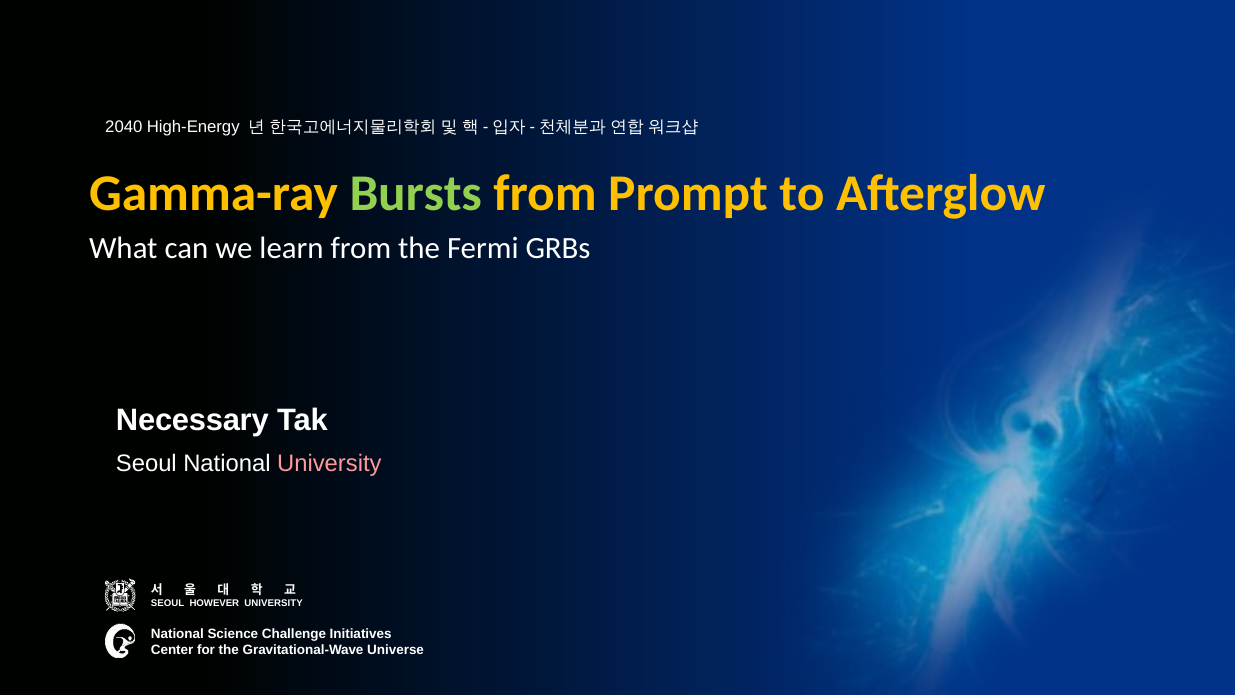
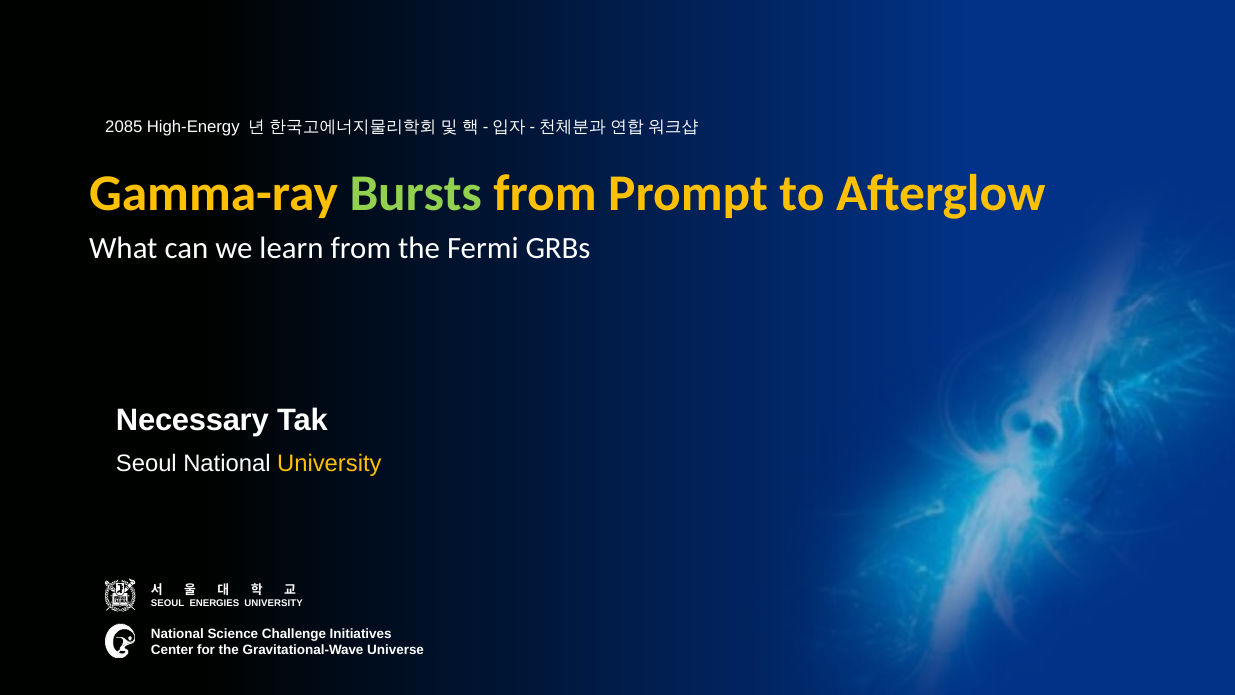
2040: 2040 -> 2085 (124, 127)
University colour: pink -> yellow (329, 463)
HOWEVER: HOWEVER -> ENERGIES (214, 603)
